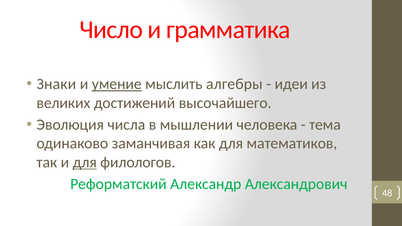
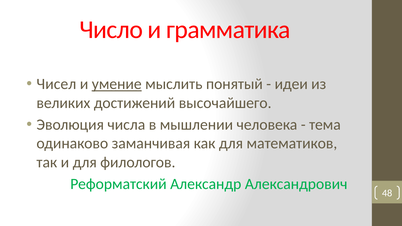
Знаки: Знаки -> Чисел (56, 84)
алгебры: алгебры -> понятый (234, 84)
для underline: present -> none (85, 162)
